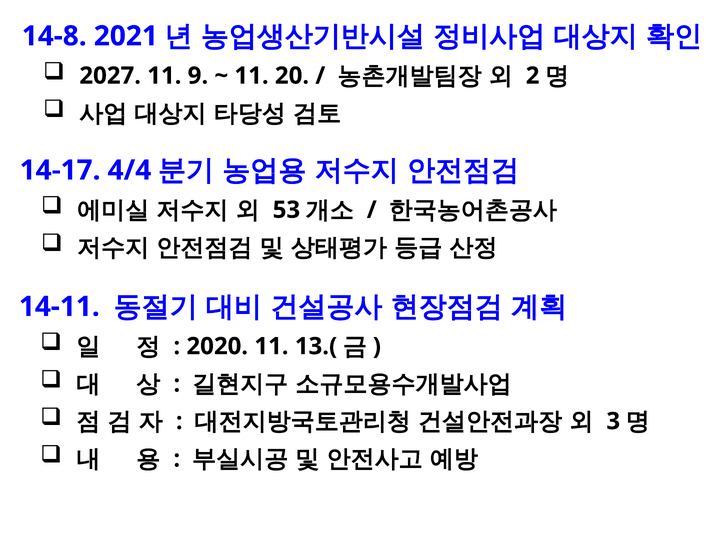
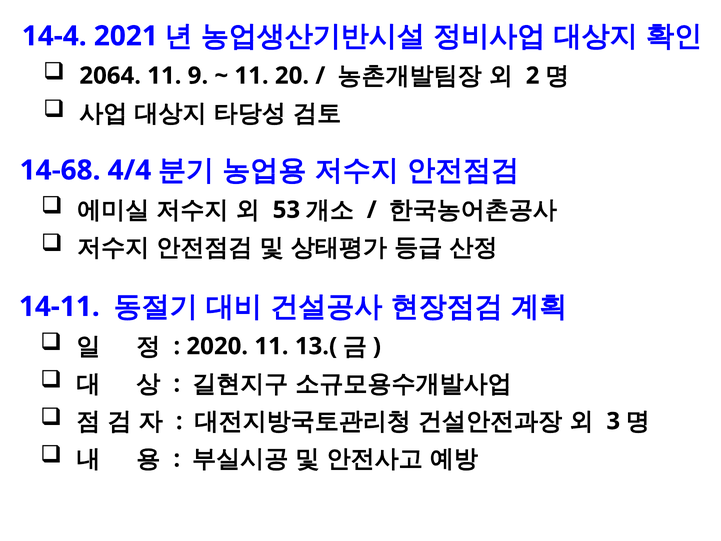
14-8: 14-8 -> 14-4 (54, 36)
2027: 2027 -> 2064 (110, 76)
14-17: 14-17 -> 14-68 (60, 170)
